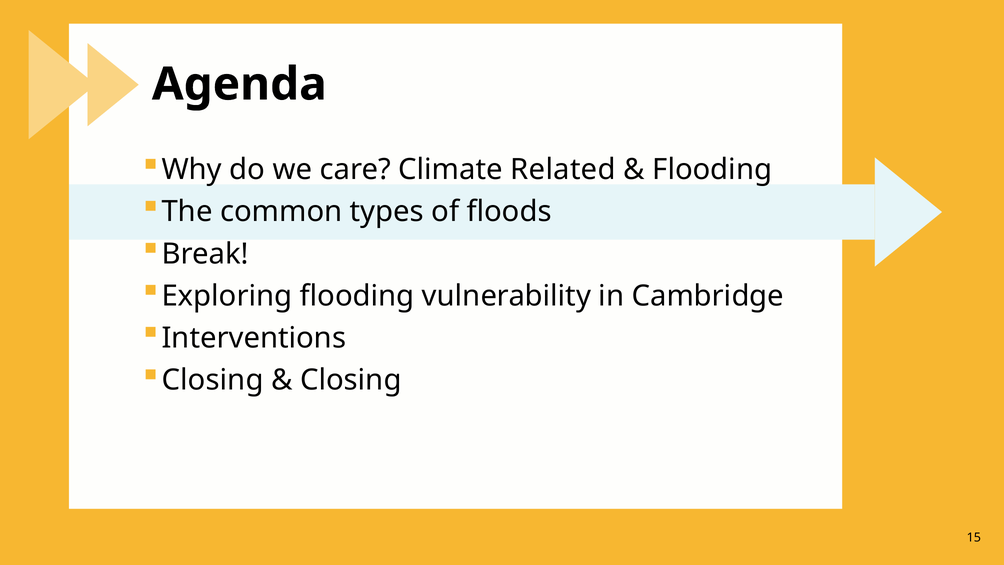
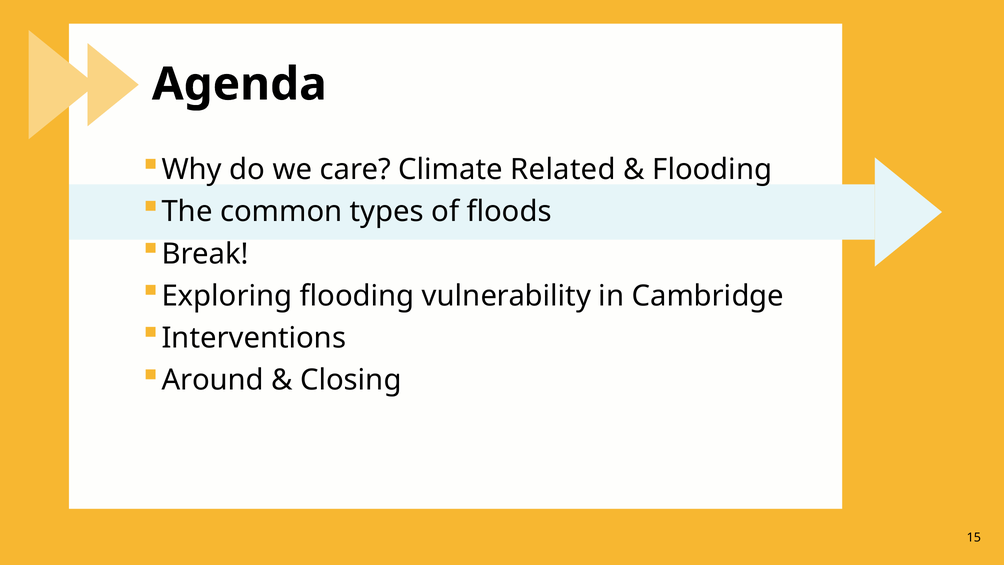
Closing: Closing -> Around (213, 380)
